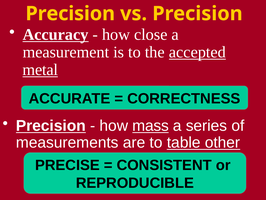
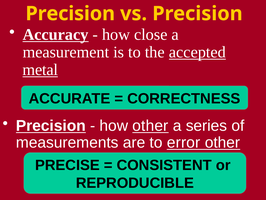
how mass: mass -> other (150, 125)
table: table -> error (184, 142)
